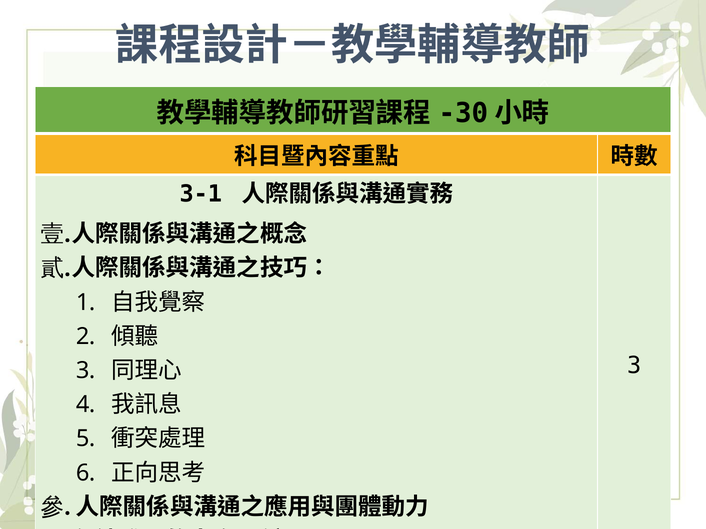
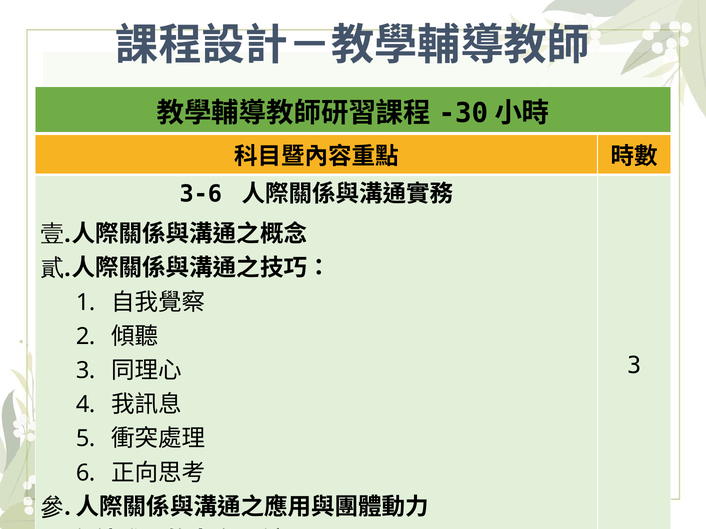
3-1: 3-1 -> 3-6 (201, 194)
